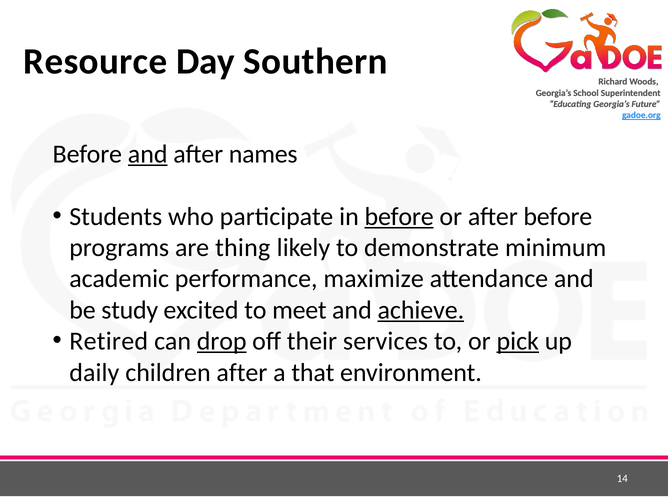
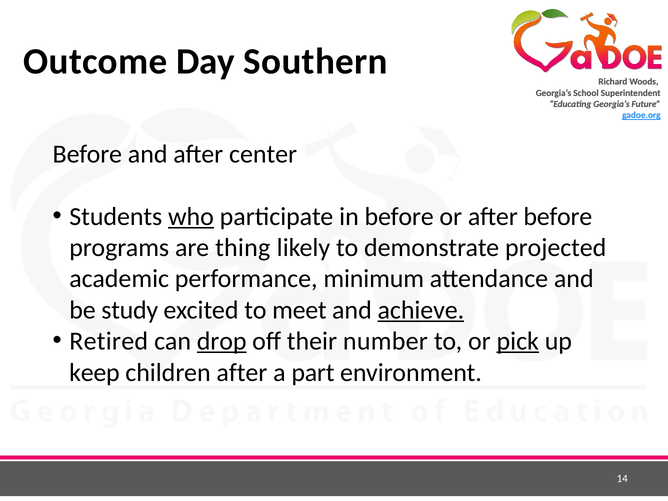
Resource: Resource -> Outcome (95, 62)
and underline: present -> none (148, 154)
names: names -> center (263, 154)
who underline: none -> present (191, 216)
before underline: present -> none (399, 216)
minimum: minimum -> projected (556, 248)
maximize: maximize -> minimum (374, 279)
services: services -> number (385, 341)
daily: daily -> keep (94, 372)
that: that -> part (313, 372)
